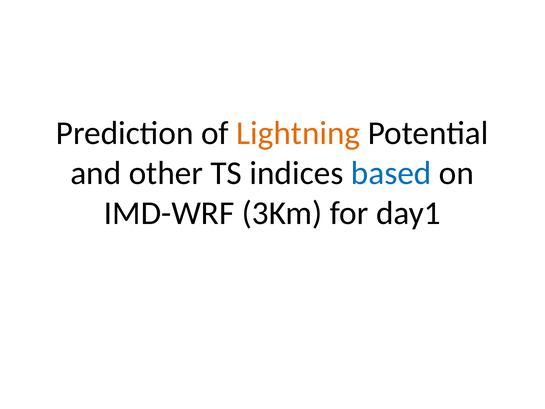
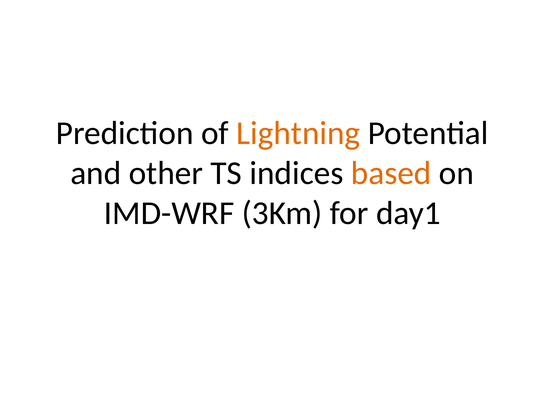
based colour: blue -> orange (391, 173)
